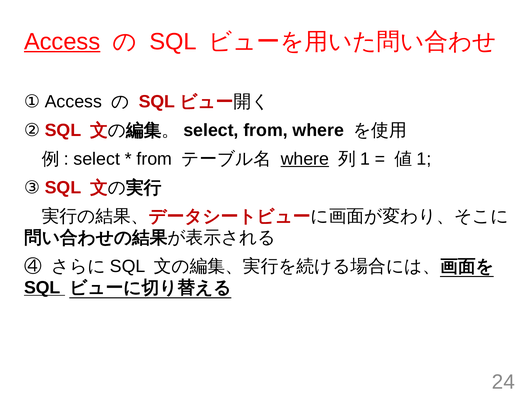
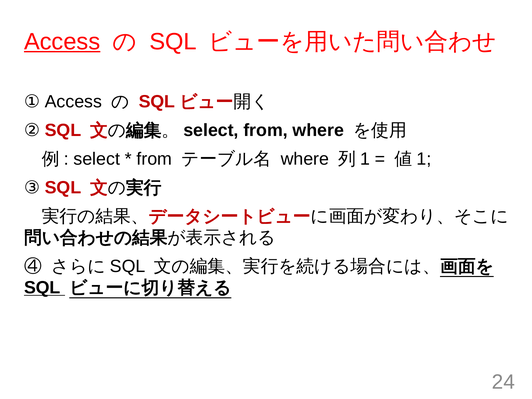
where underline: present -> none (305, 159)
